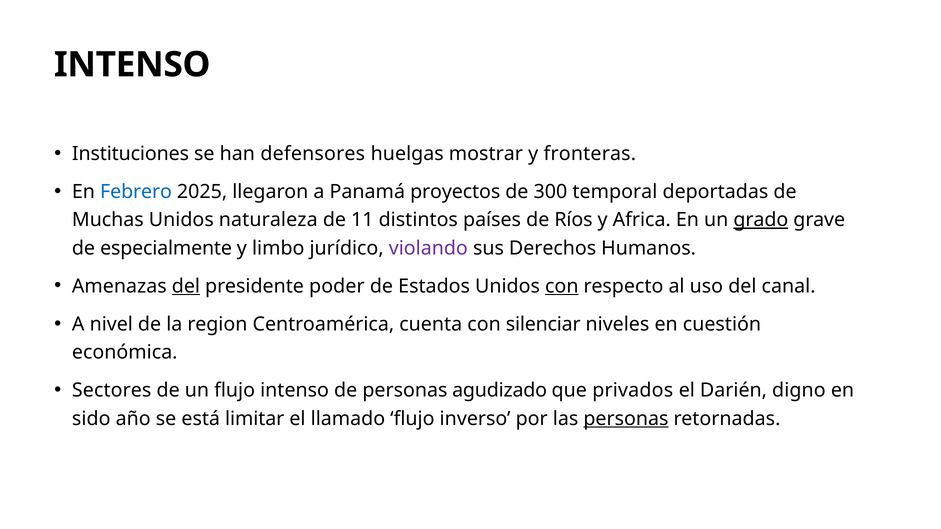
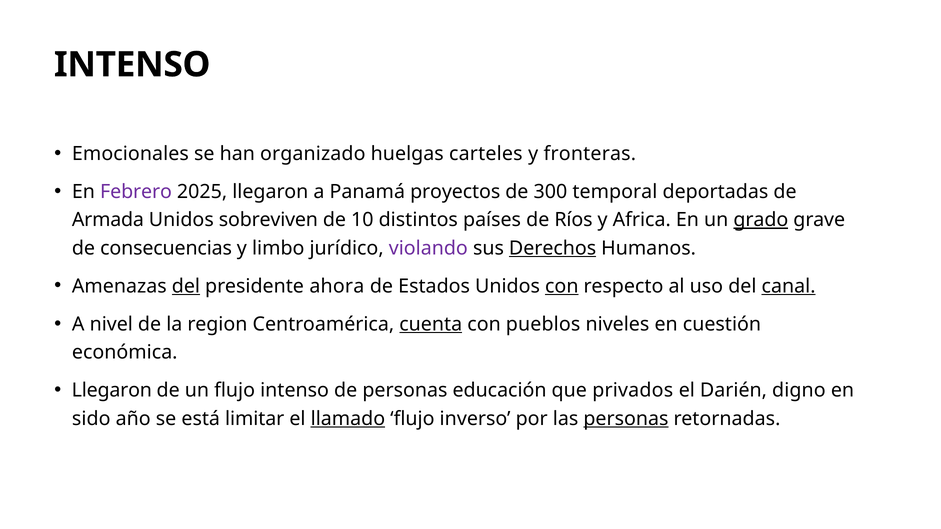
Instituciones: Instituciones -> Emocionales (130, 154)
defensores: defensores -> organizado (313, 154)
mostrar: mostrar -> carteles (486, 154)
Febrero colour: blue -> purple (136, 192)
Muchas: Muchas -> Armada (108, 220)
naturaleza: naturaleza -> sobreviven (268, 220)
11: 11 -> 10 (362, 220)
especialmente: especialmente -> consecuencias (166, 248)
Derechos underline: none -> present (553, 248)
poder: poder -> ahora (337, 286)
canal underline: none -> present (789, 286)
cuenta underline: none -> present (431, 324)
silenciar: silenciar -> pueblos (543, 324)
Sectores: Sectores -> Llegaron (112, 391)
agudizado: agudizado -> educación (500, 391)
llamado underline: none -> present (348, 419)
